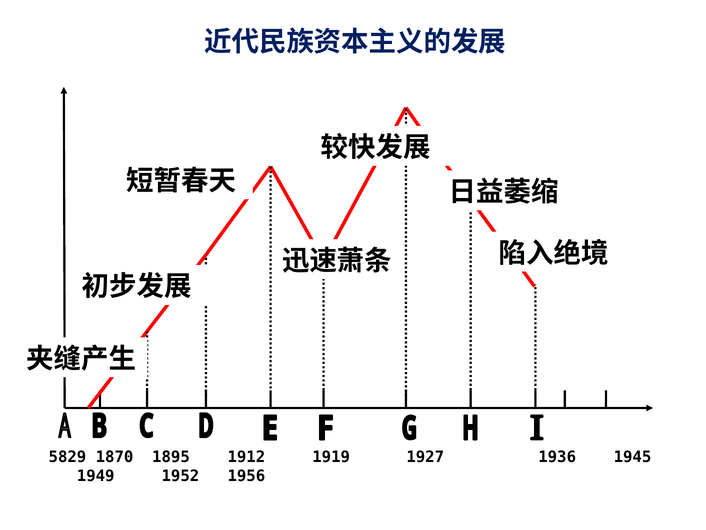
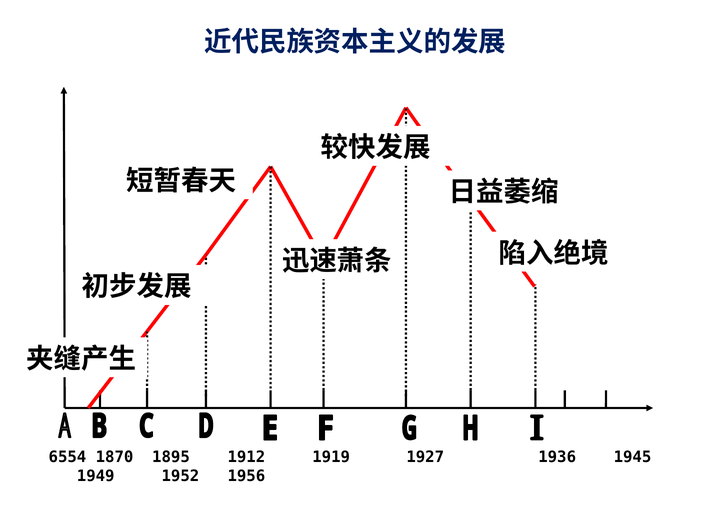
5829: 5829 -> 6554 (67, 457)
